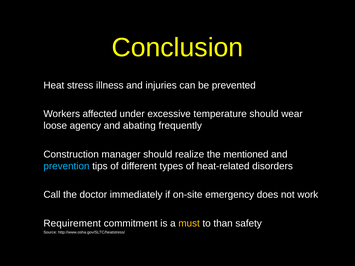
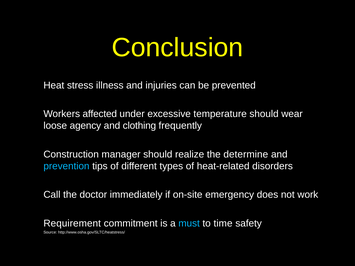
abating: abating -> clothing (139, 126)
mentioned: mentioned -> determine (246, 154)
must colour: yellow -> light blue (189, 224)
than: than -> time (223, 224)
